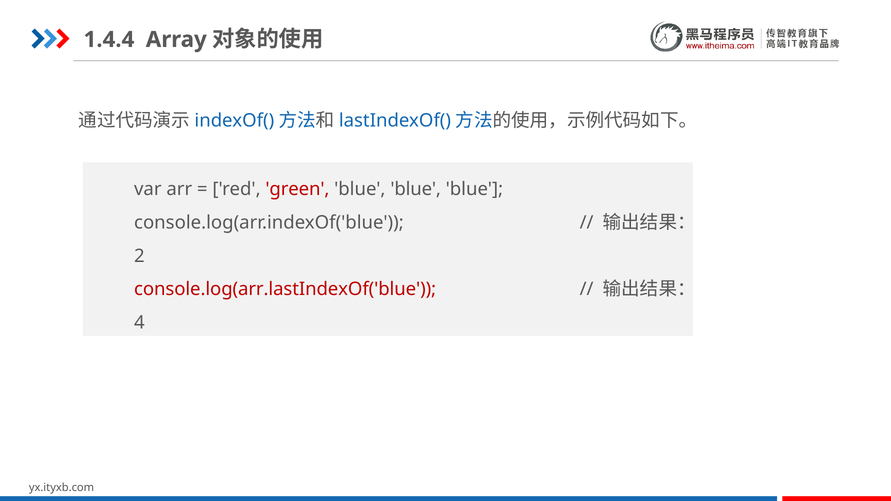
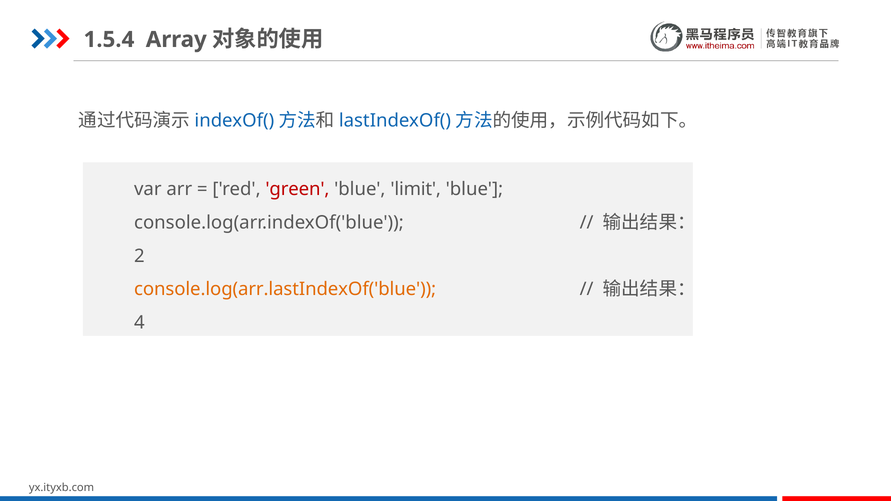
1.4.4: 1.4.4 -> 1.5.4 (109, 40)
blue: blue -> limit (416, 189)
console.log(arr.lastIndexOf('blue colour: red -> orange (285, 290)
